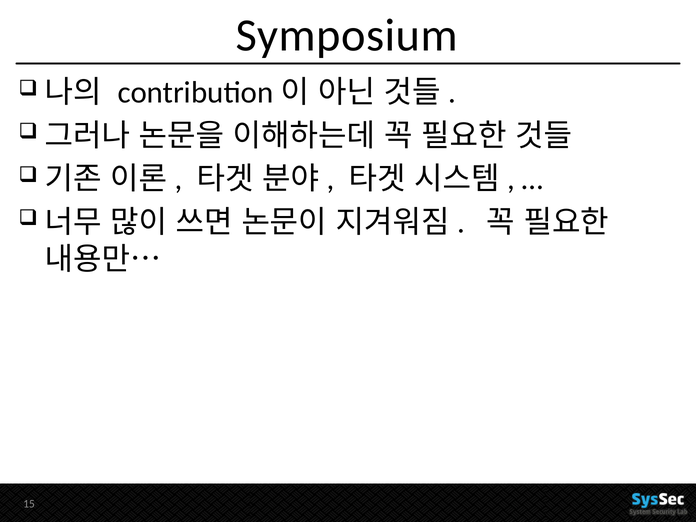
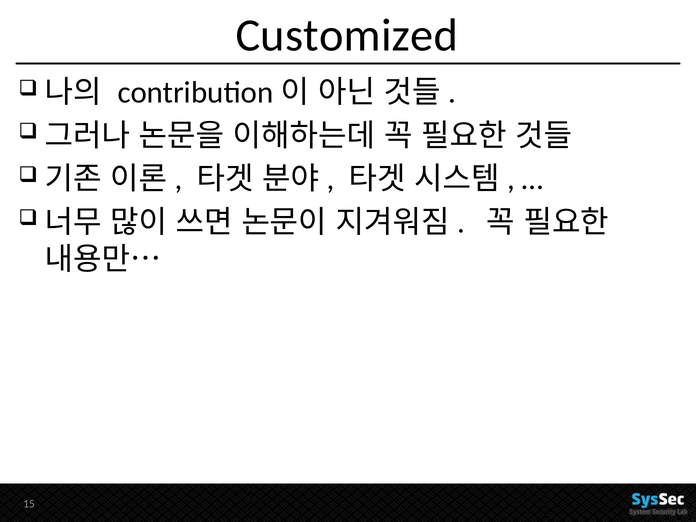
Symposium: Symposium -> Customized (347, 35)
